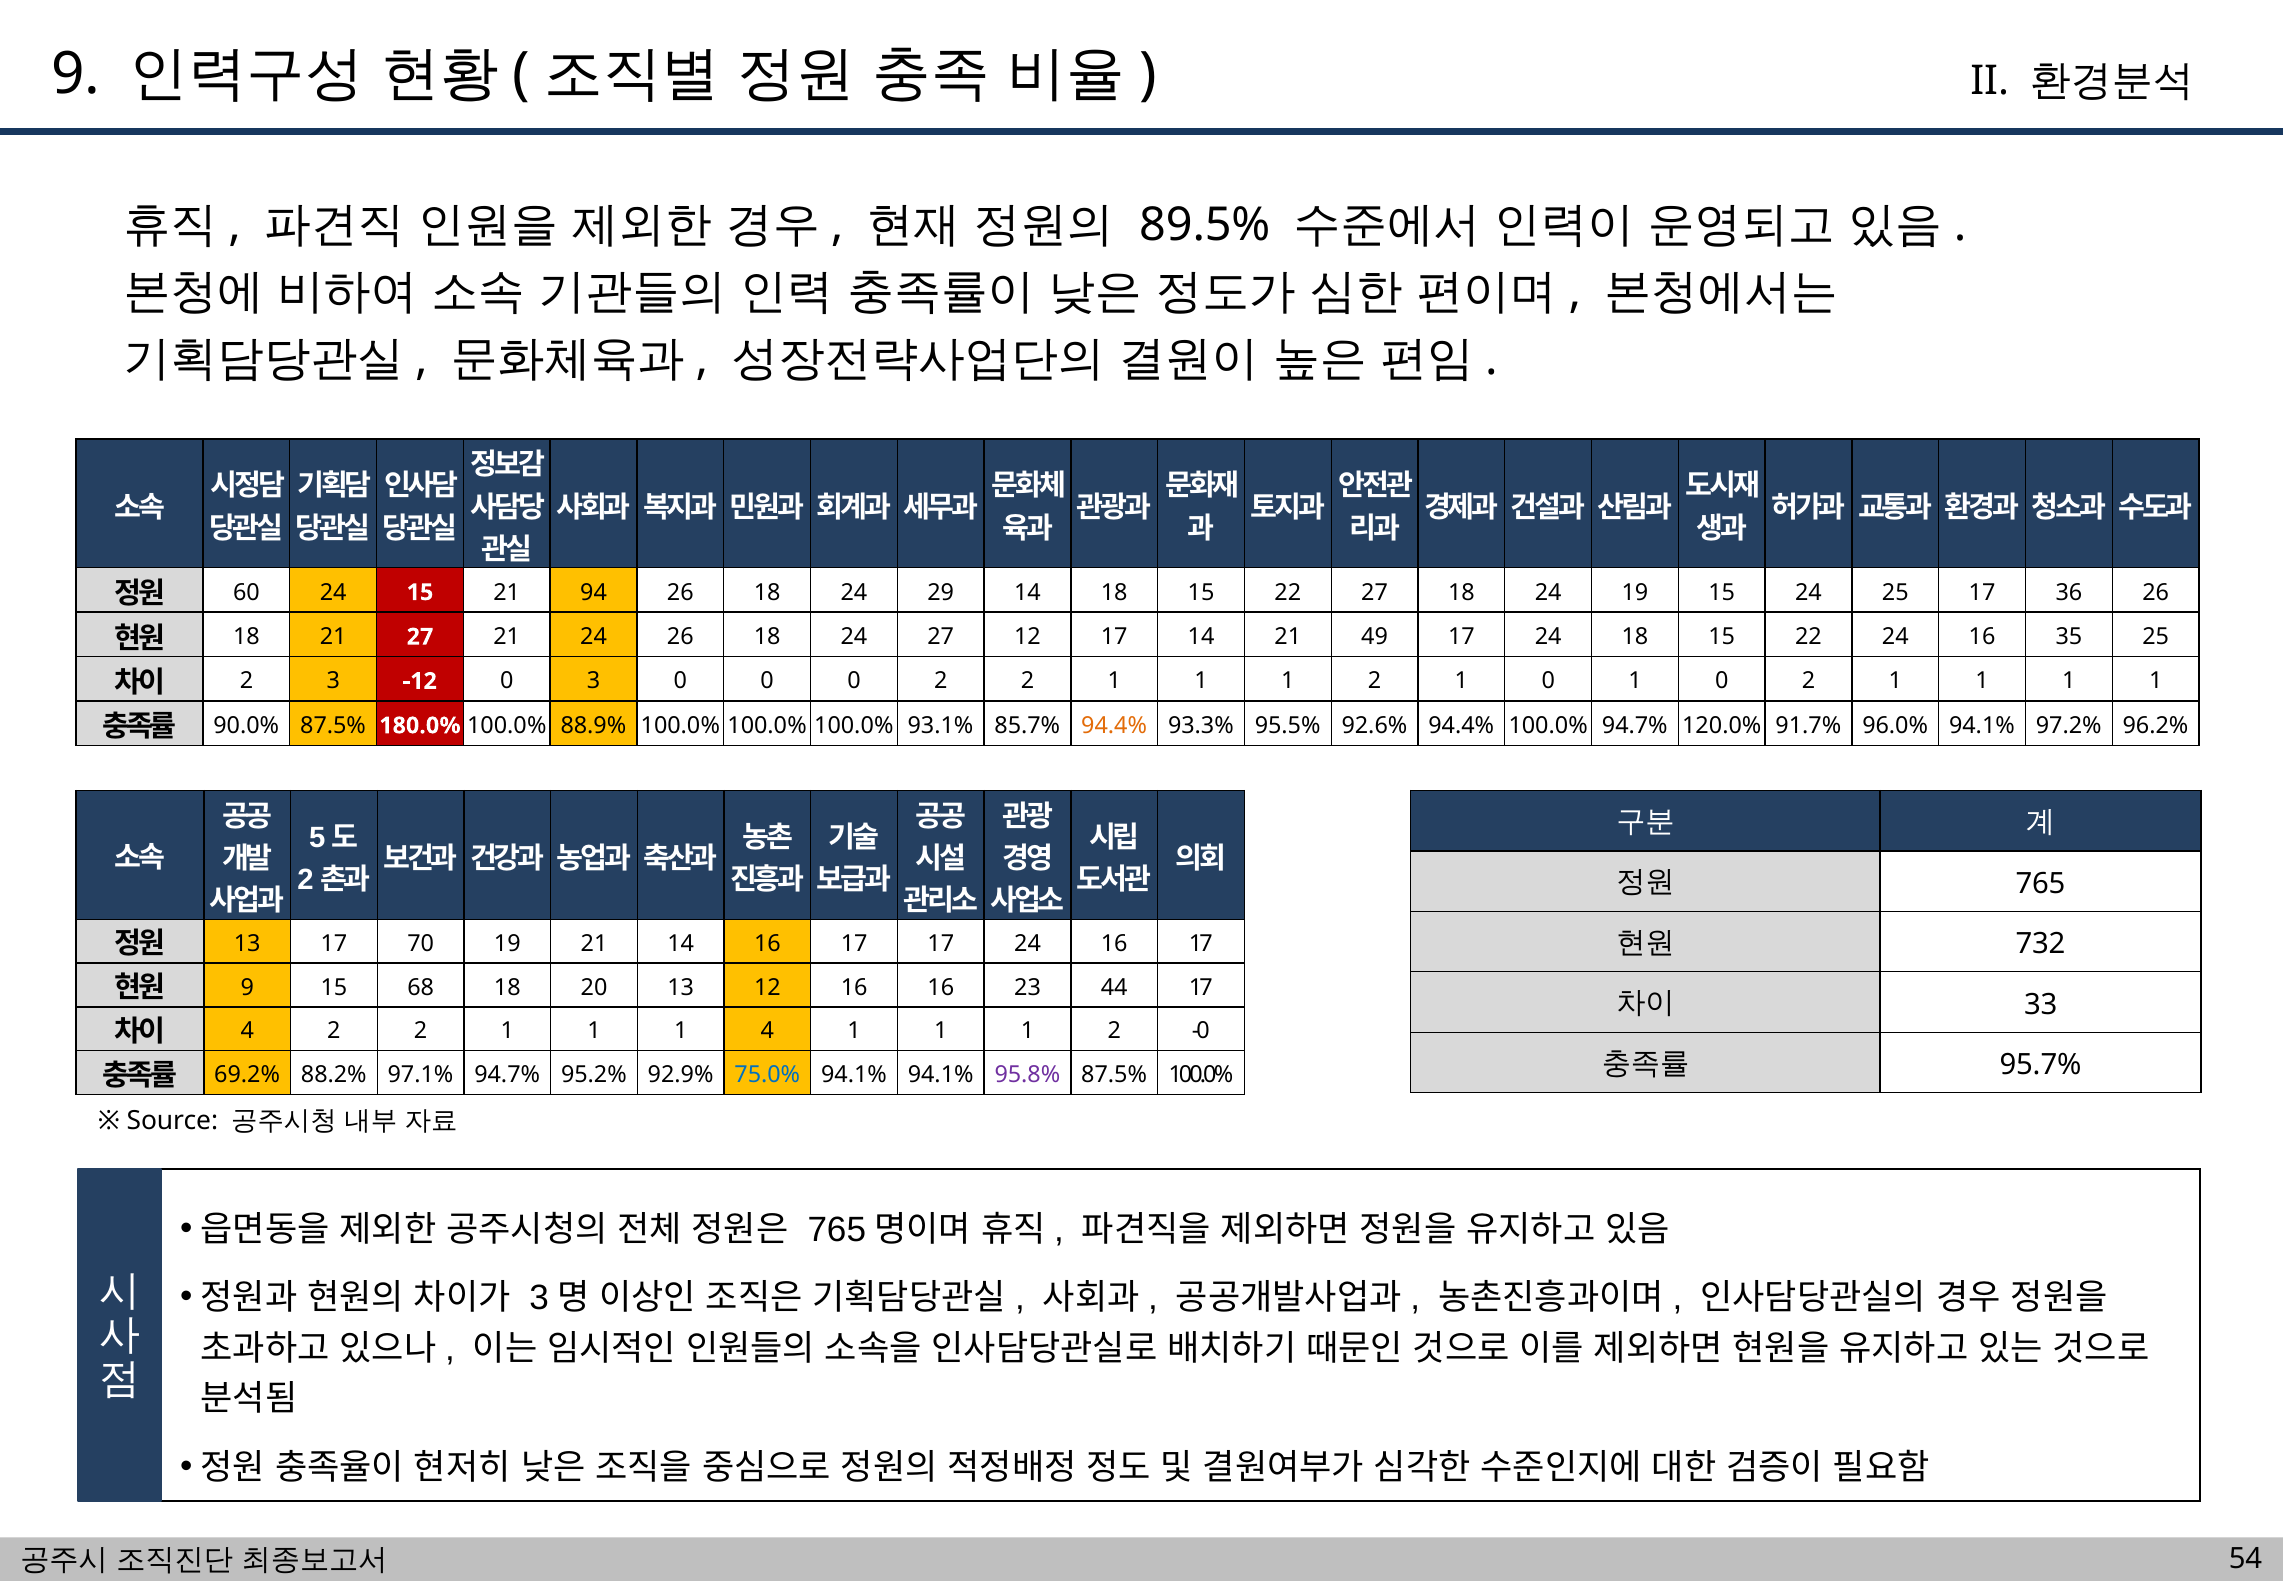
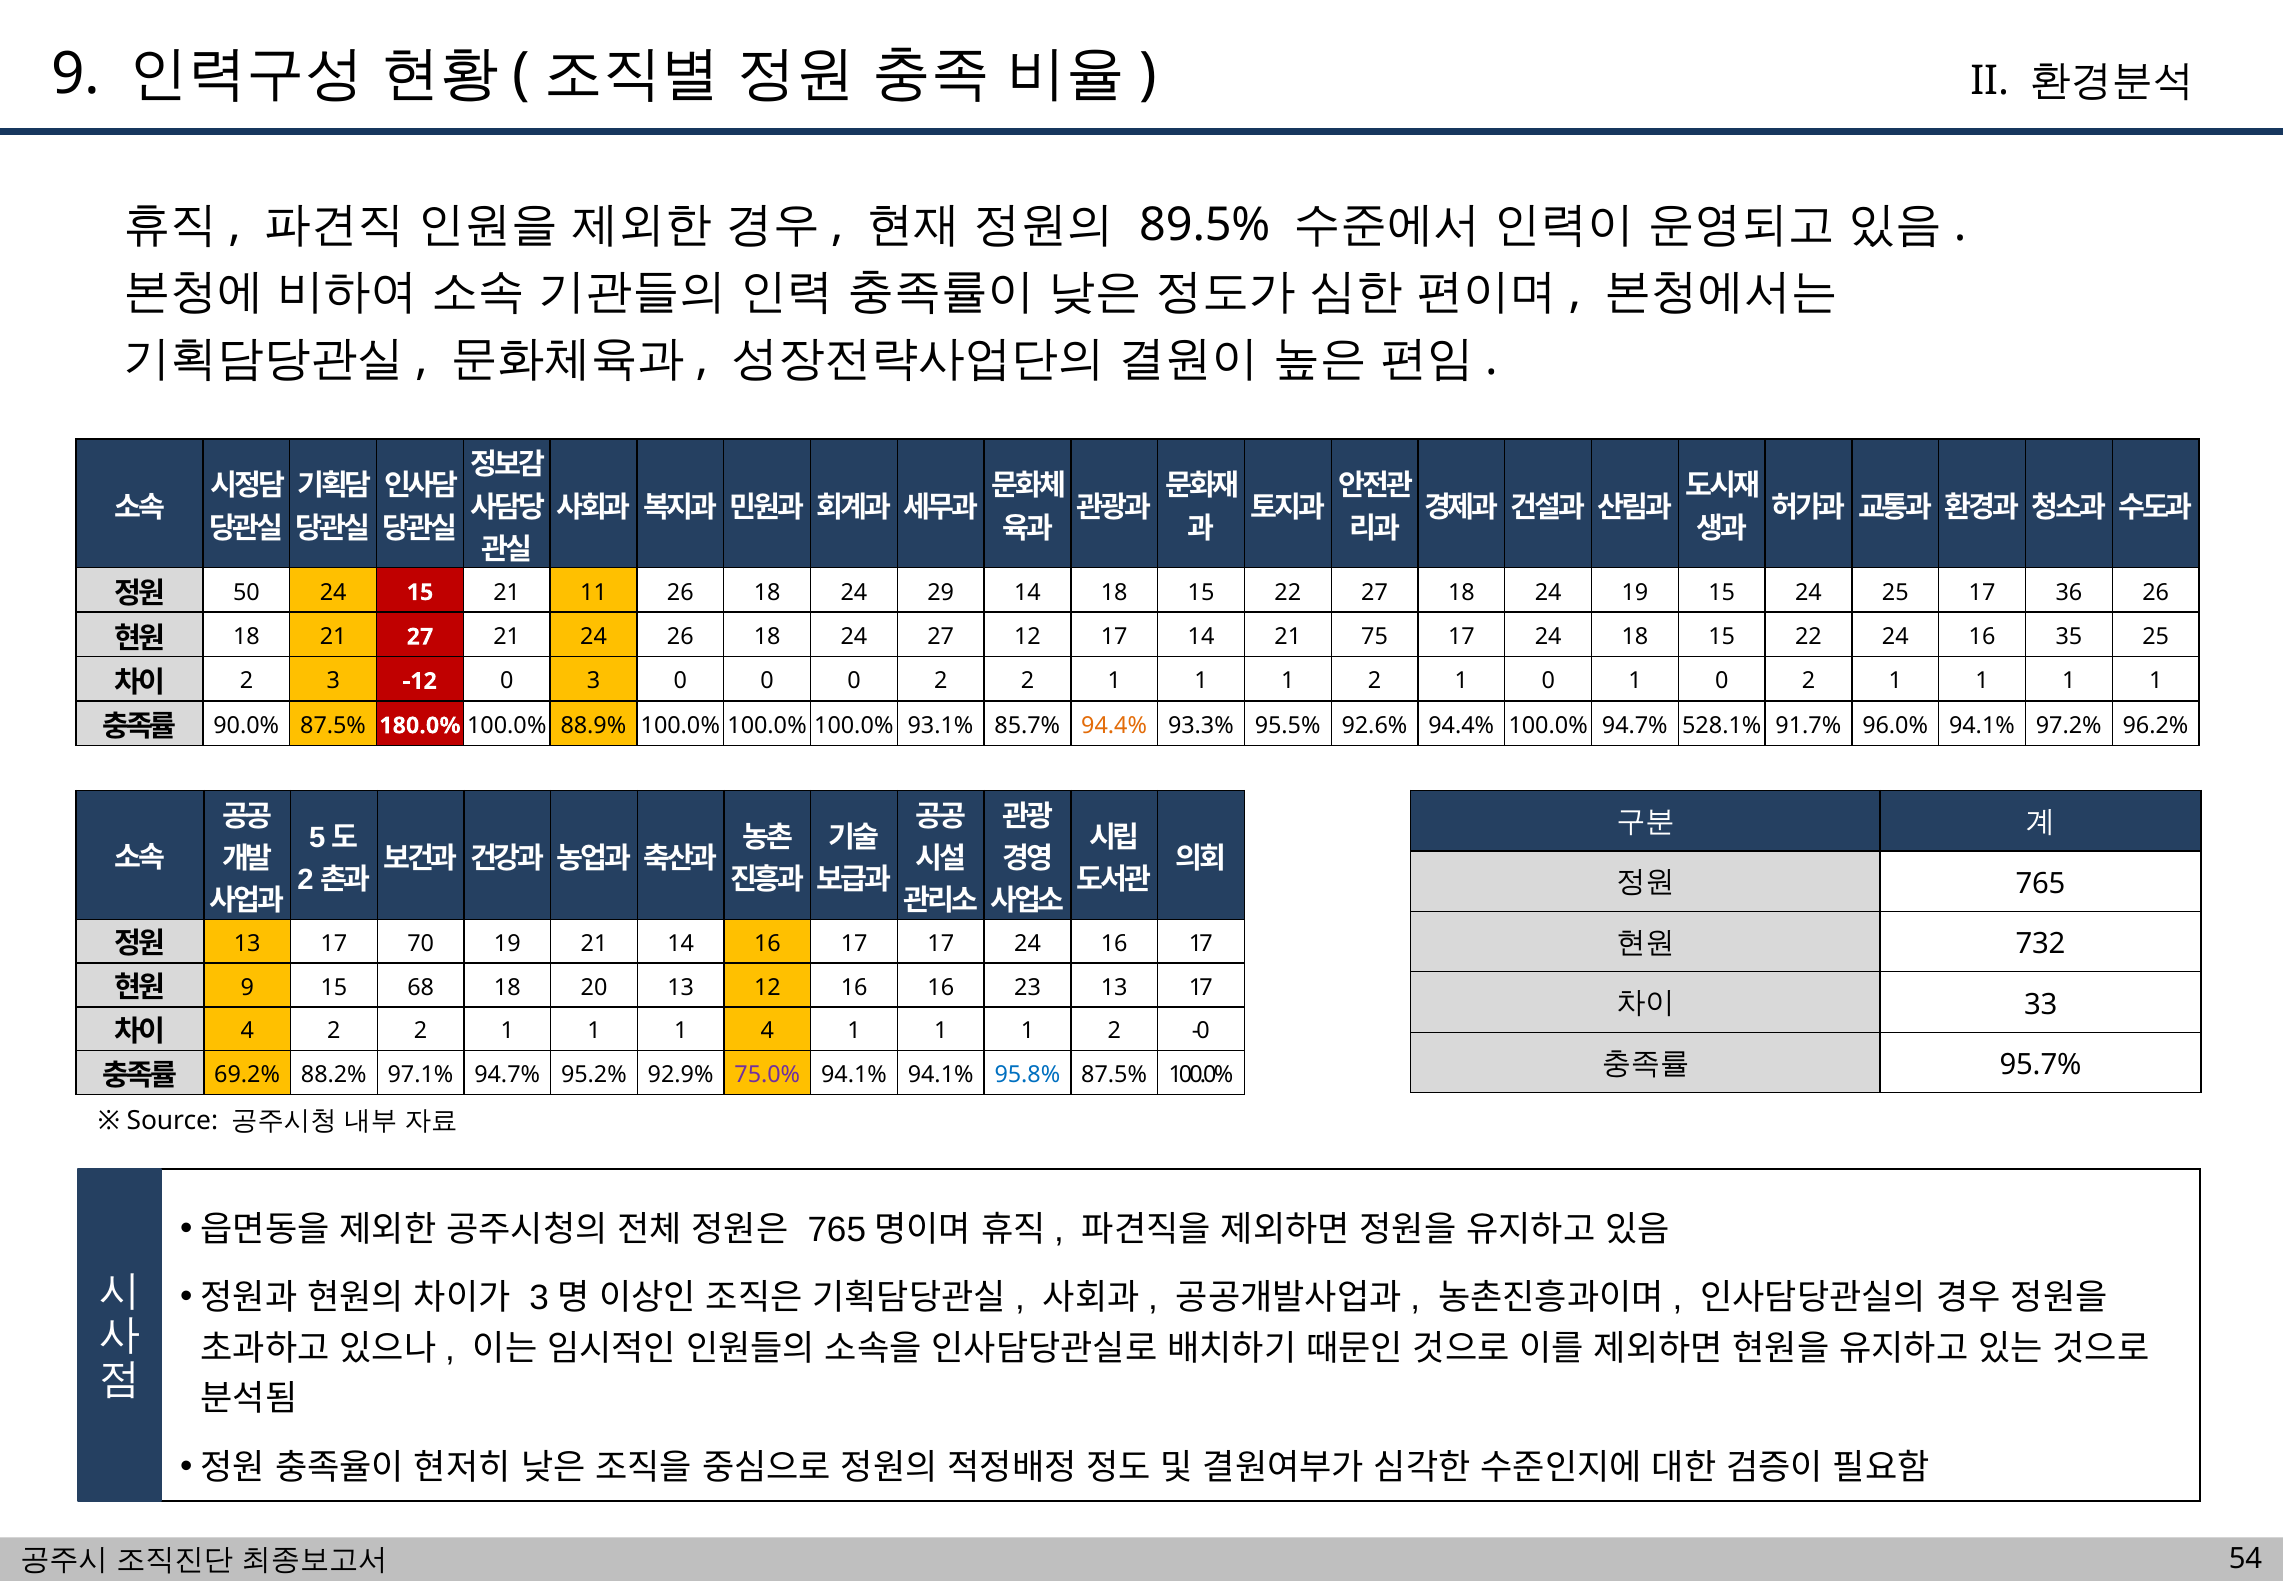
60: 60 -> 50 (246, 592)
94: 94 -> 11 (594, 592)
49: 49 -> 75 (1375, 637)
120.0%: 120.0% -> 528.1% (1722, 725)
23 44: 44 -> 13 (1114, 987)
75.0% colour: blue -> purple (767, 1075)
95.8% colour: purple -> blue (1027, 1075)
